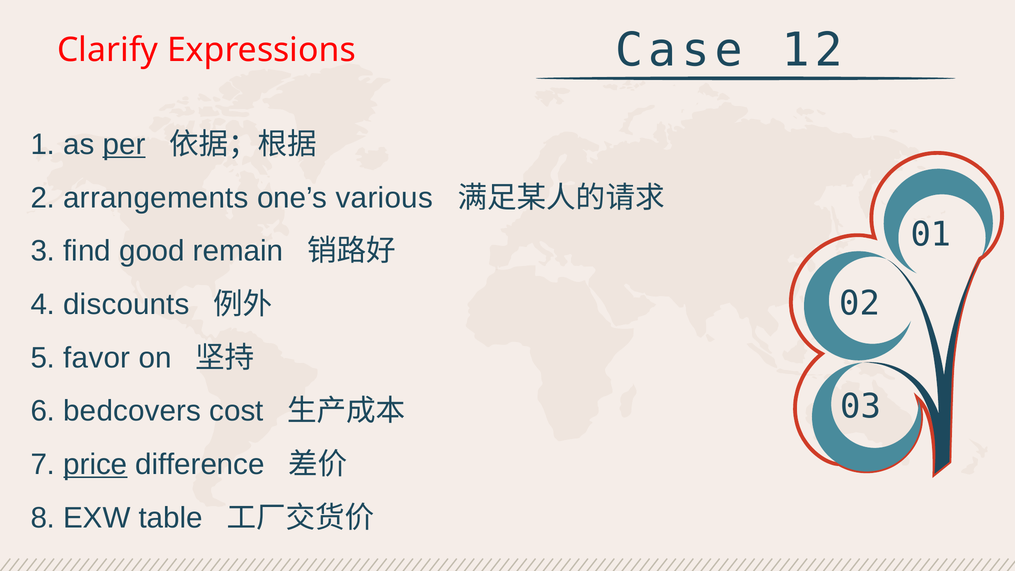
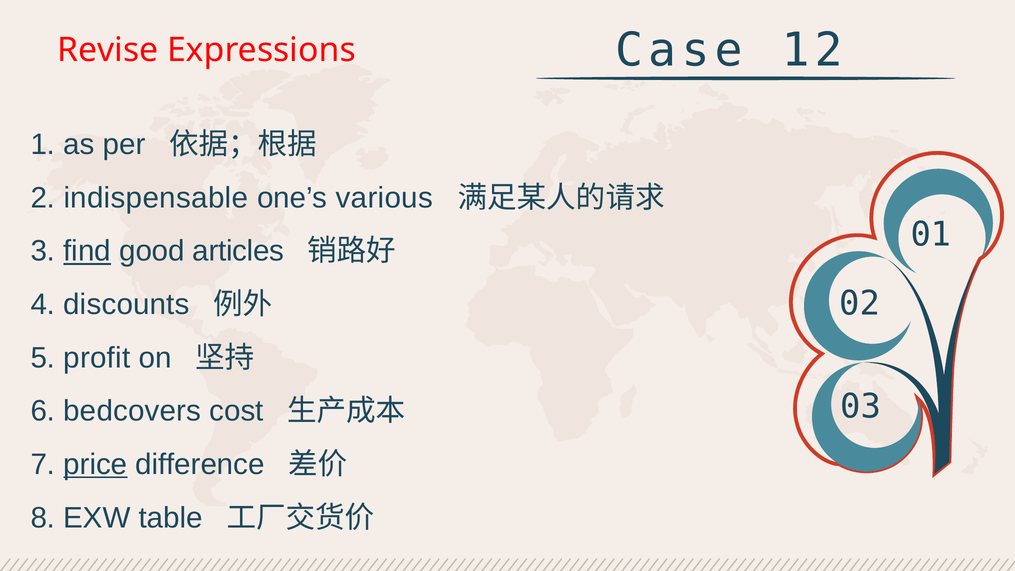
Clarify: Clarify -> Revise (108, 50)
per underline: present -> none (124, 145)
arrangements: arrangements -> indispensable (156, 198)
find underline: none -> present (87, 251)
remain: remain -> articles (238, 251)
favor: favor -> profit (97, 358)
